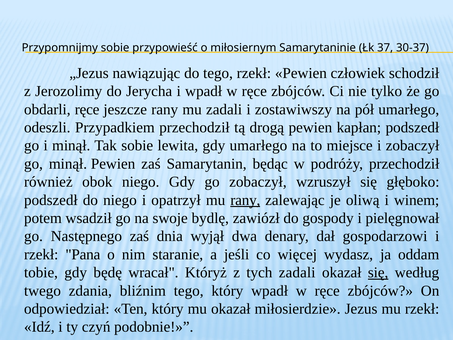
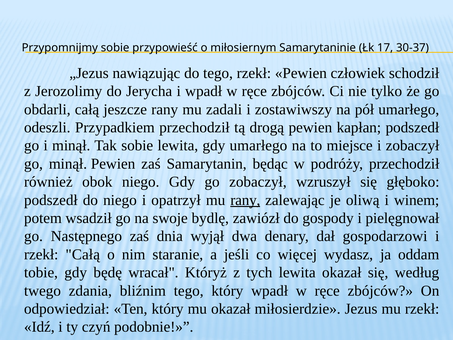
37: 37 -> 17 (385, 48)
obdarli ręce: ręce -> całą (87, 109)
rzekł Pana: Pana -> Całą (83, 254)
tych zadali: zadali -> lewita (297, 272)
się underline: present -> none (378, 272)
